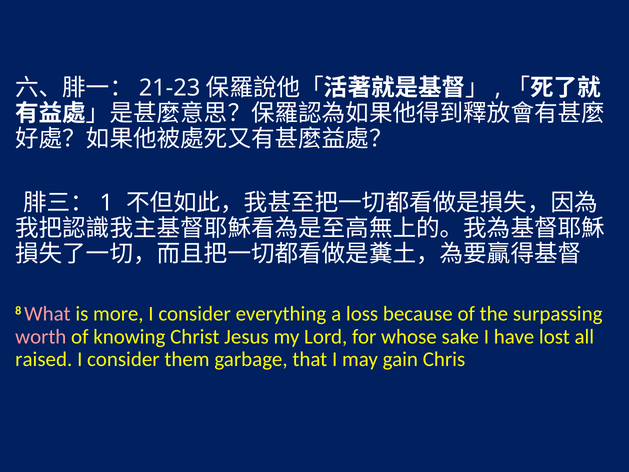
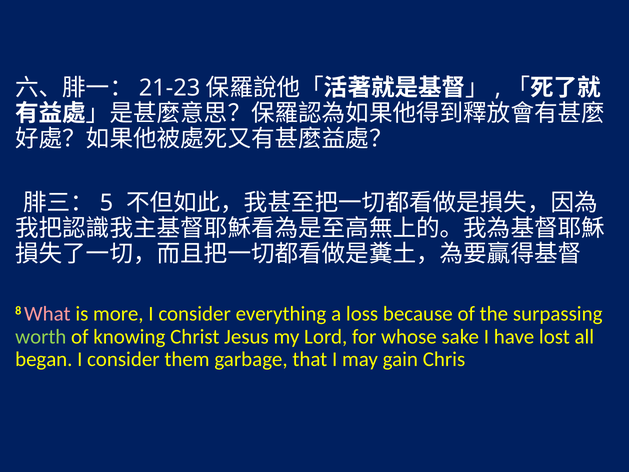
1: 1 -> 5 (106, 203)
worth colour: pink -> light green (41, 336)
raised: raised -> began (44, 359)
